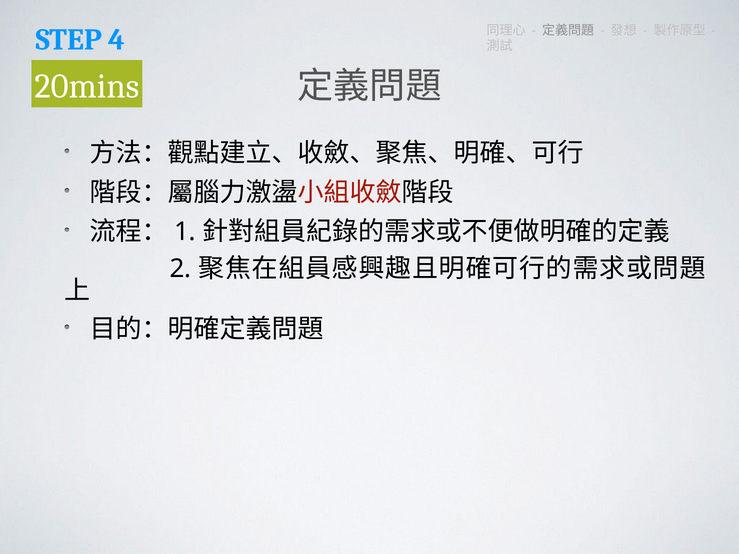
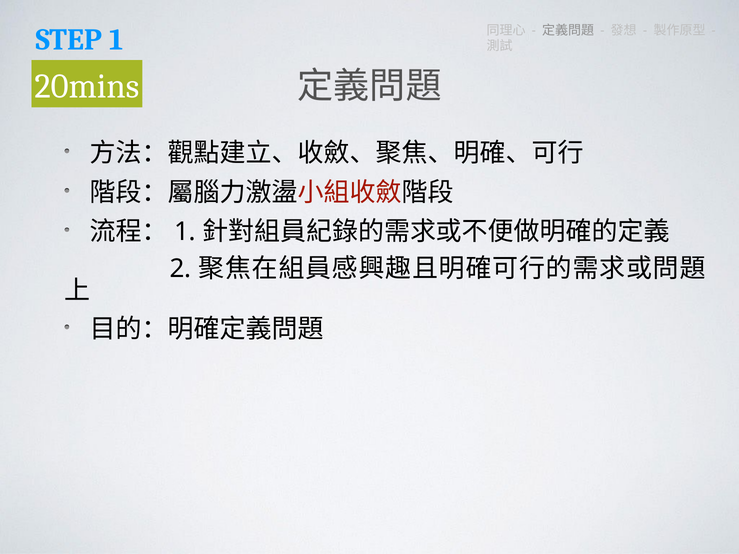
STEP 4: 4 -> 1 (116, 40)
